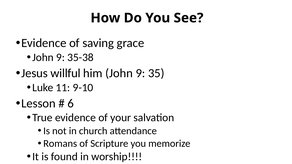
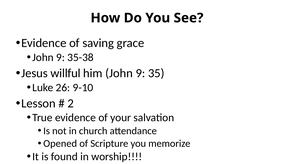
11: 11 -> 26 (63, 88)
6: 6 -> 2 (71, 103)
Romans: Romans -> Opened (60, 144)
